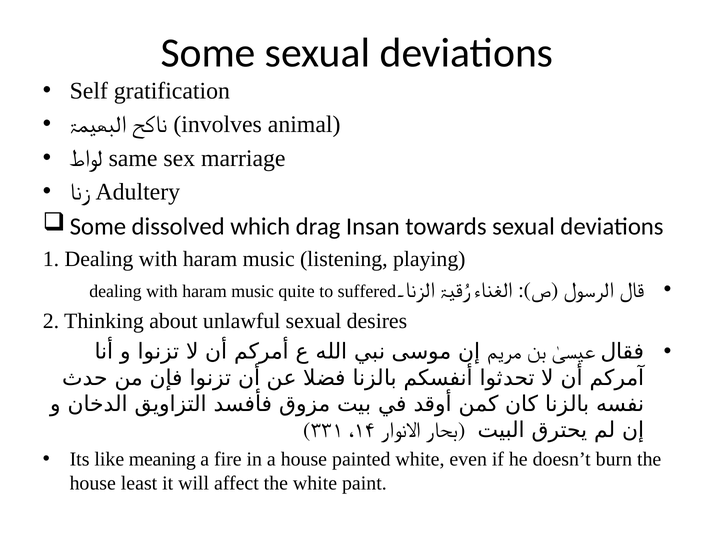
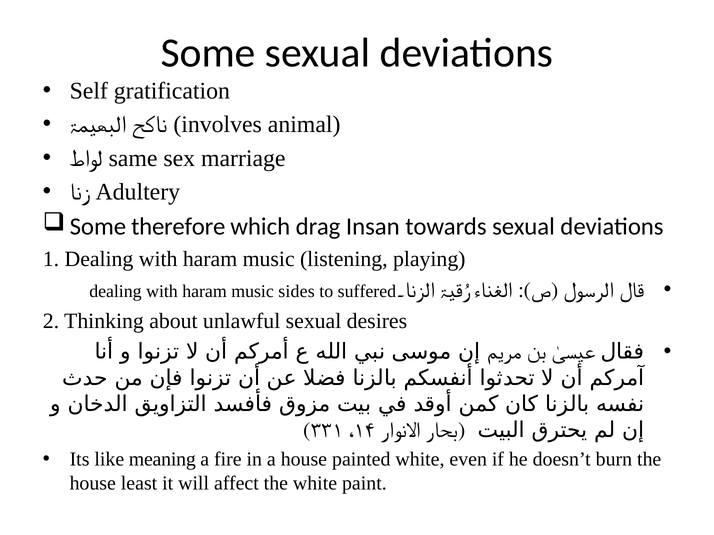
dissolved: dissolved -> therefore (178, 227)
quite: quite -> sides (297, 292)
